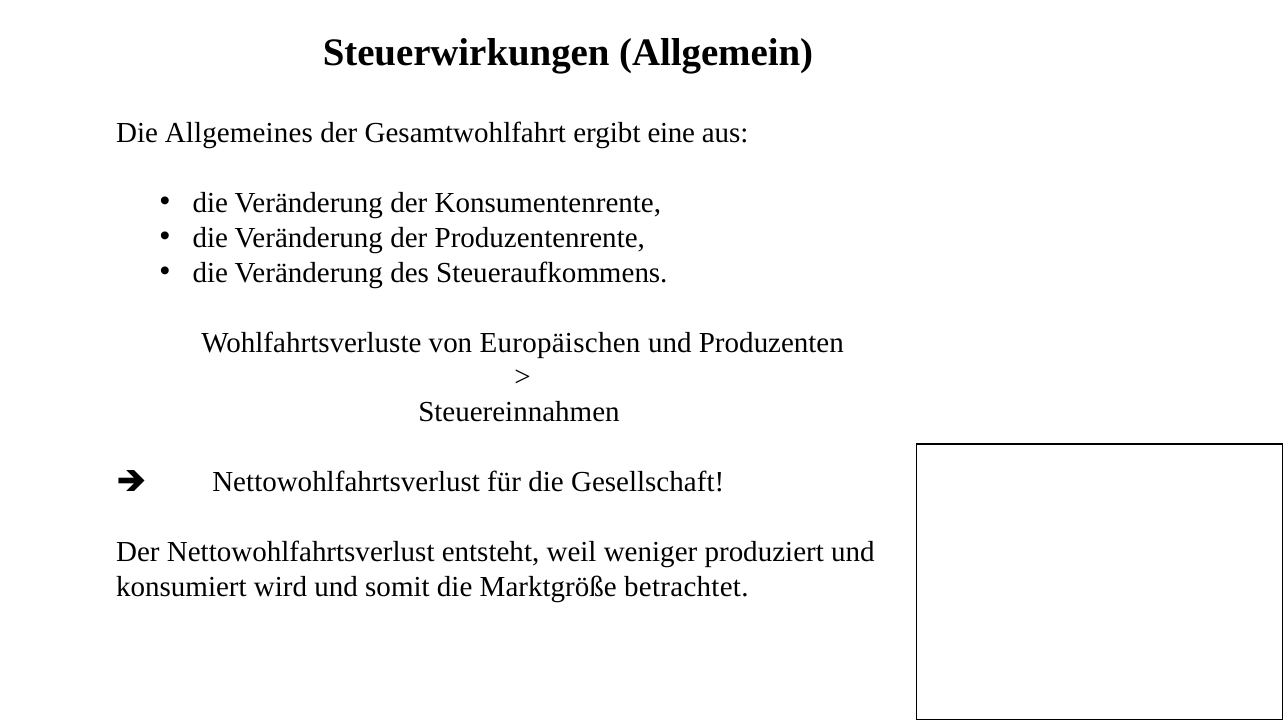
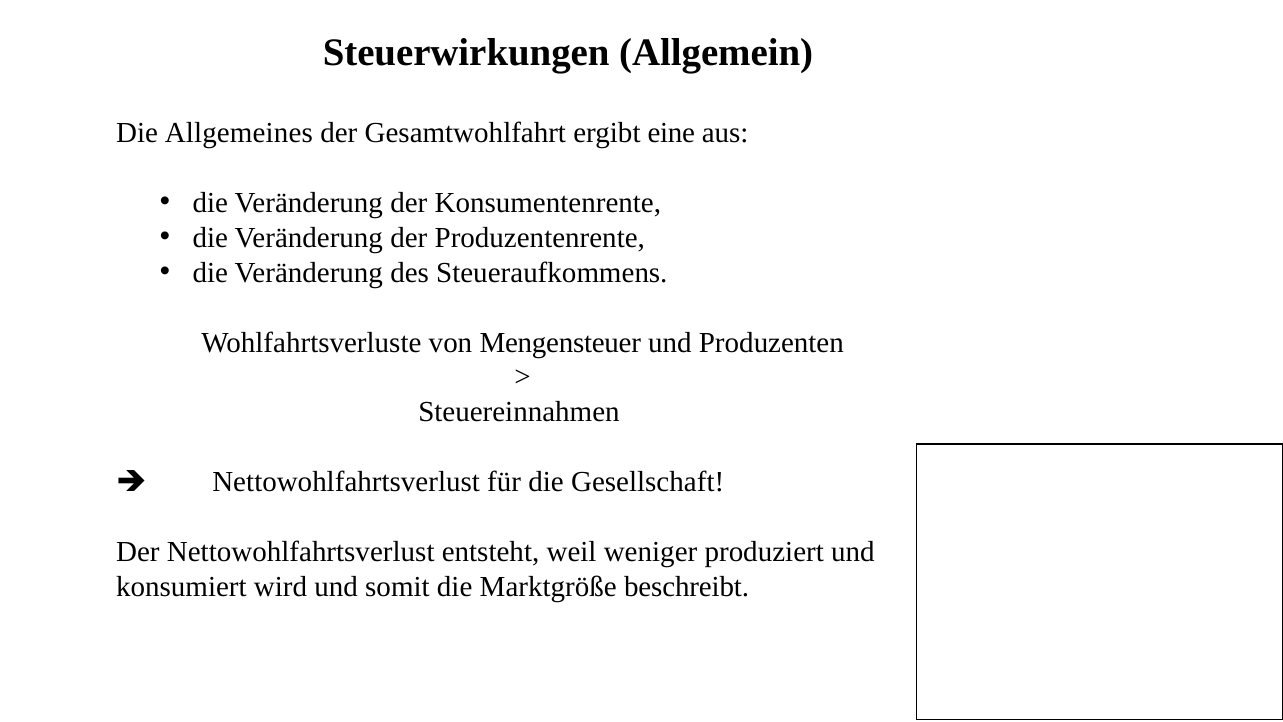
Europäischen: Europäischen -> Mengensteuer (560, 342)
betrachtet: betrachtet -> beschreibt (687, 586)
